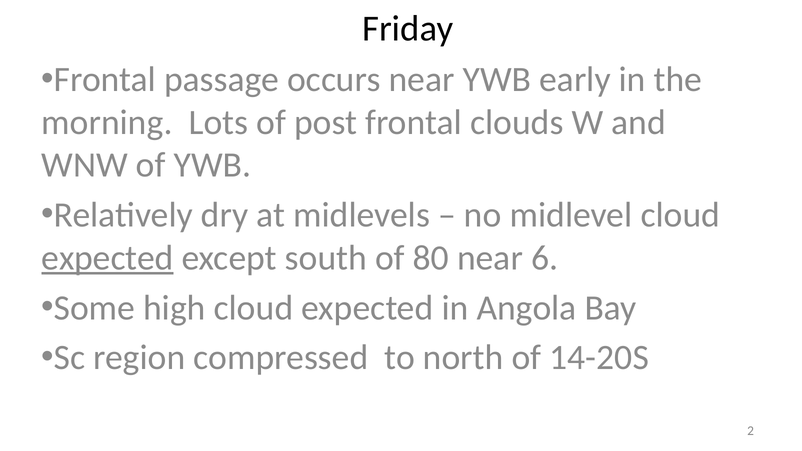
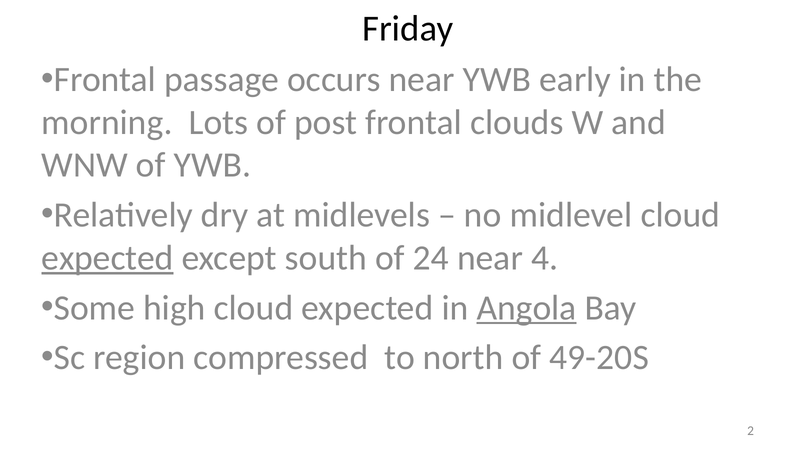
80: 80 -> 24 (431, 258)
6: 6 -> 4 (545, 258)
Angola underline: none -> present (527, 308)
14-20S: 14-20S -> 49-20S (599, 358)
